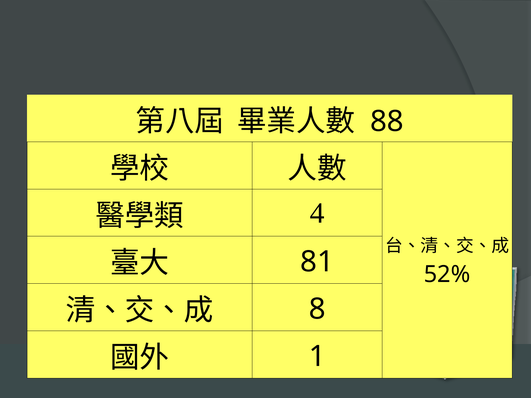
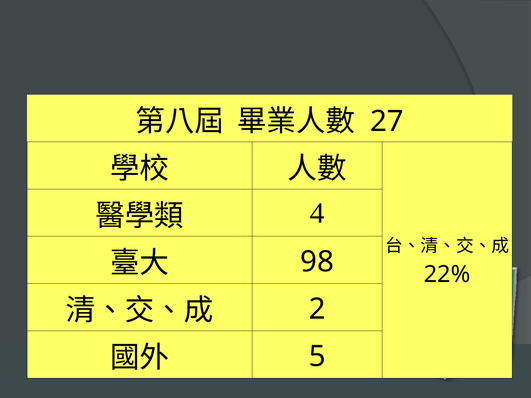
88: 88 -> 27 (387, 121)
81: 81 -> 98 (317, 262)
52%: 52% -> 22% (447, 275)
8: 8 -> 2 (317, 309)
1: 1 -> 5 (317, 357)
